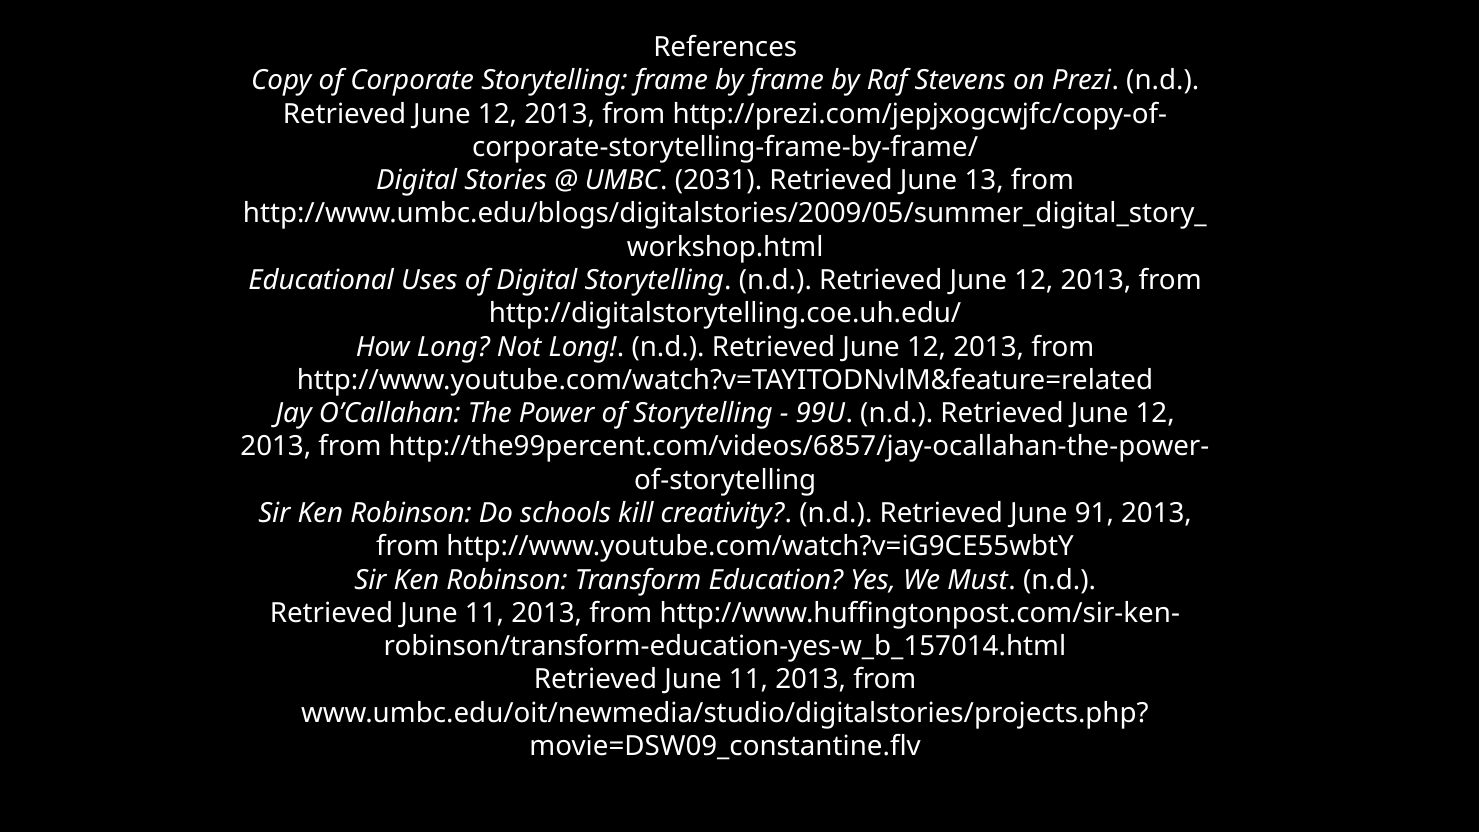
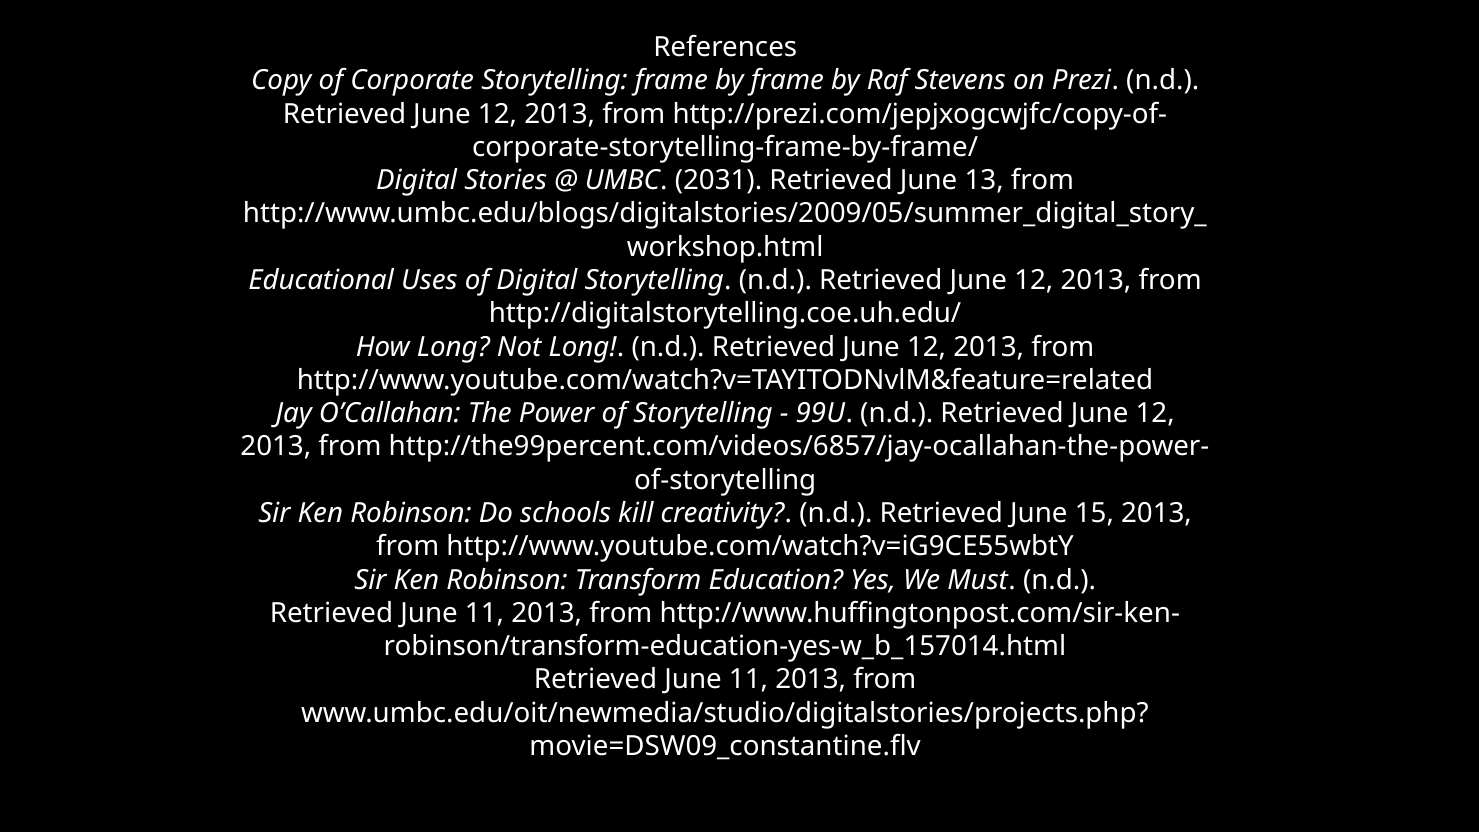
91: 91 -> 15 (1094, 513)
